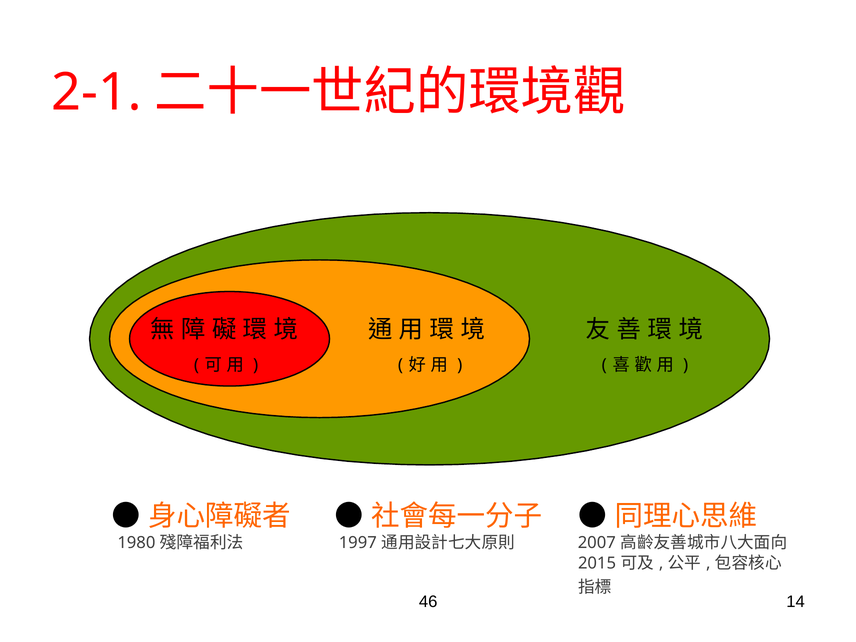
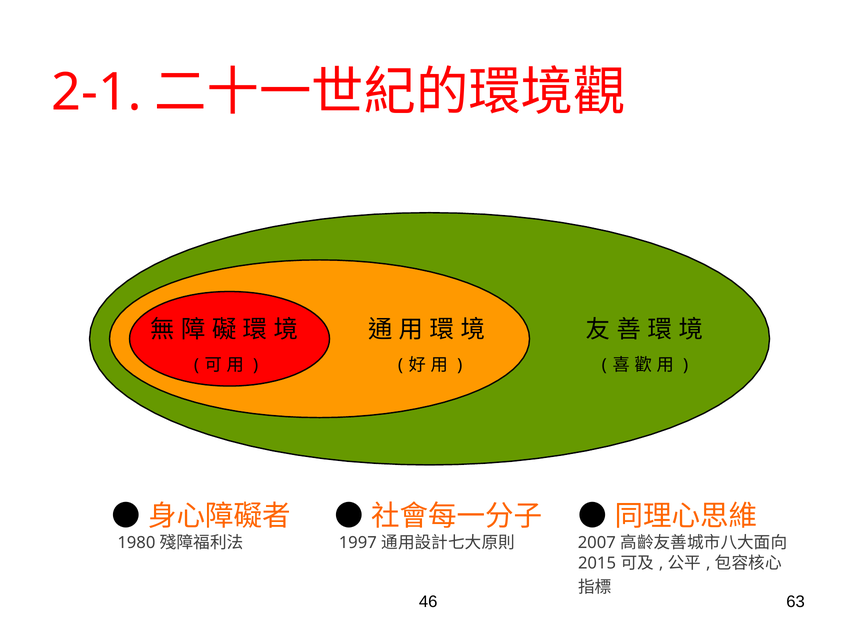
14: 14 -> 63 (796, 602)
